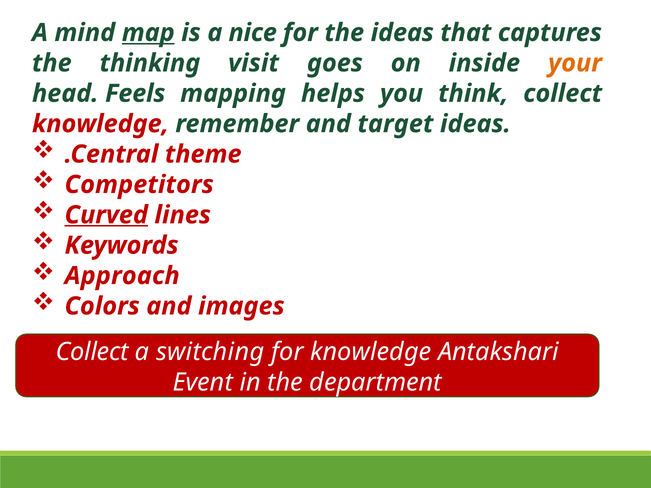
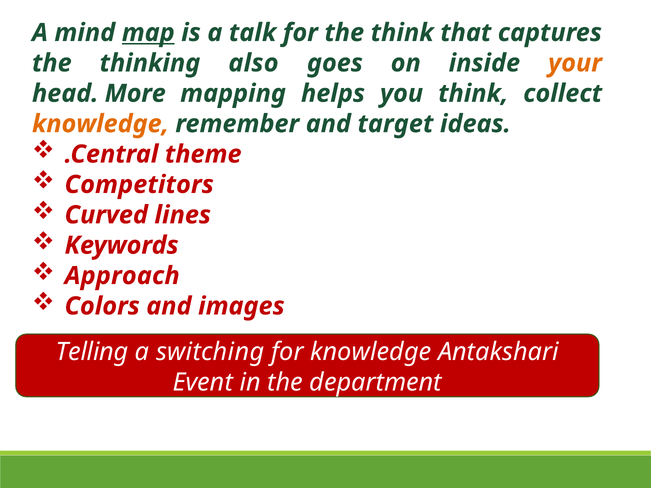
nice: nice -> talk (253, 33)
the ideas: ideas -> think (402, 33)
visit: visit -> also (253, 63)
Feels: Feels -> More (135, 94)
knowledge colour: red -> orange (100, 124)
Curved underline: present -> none (106, 215)
Collect: Collect -> Telling (92, 352)
